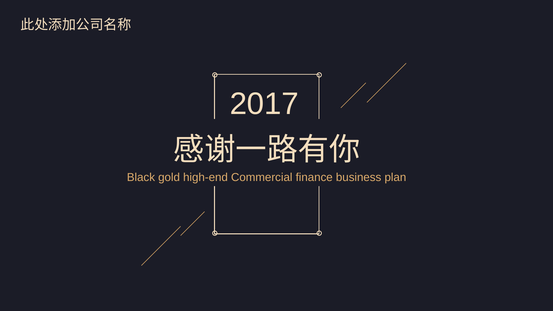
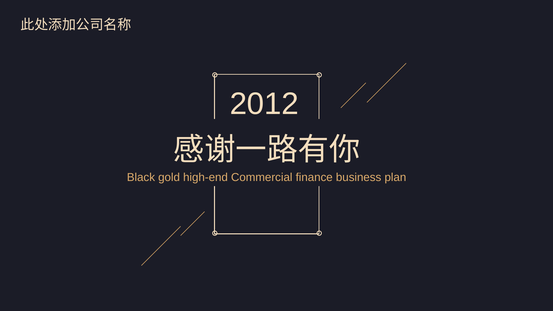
2017: 2017 -> 2012 (264, 104)
